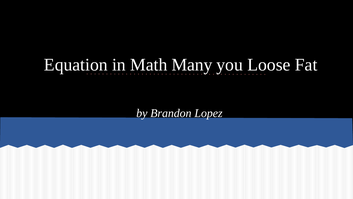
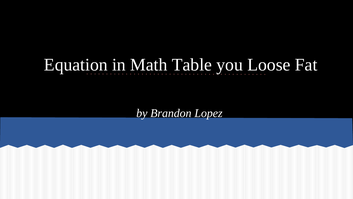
Many: Many -> Table (192, 65)
